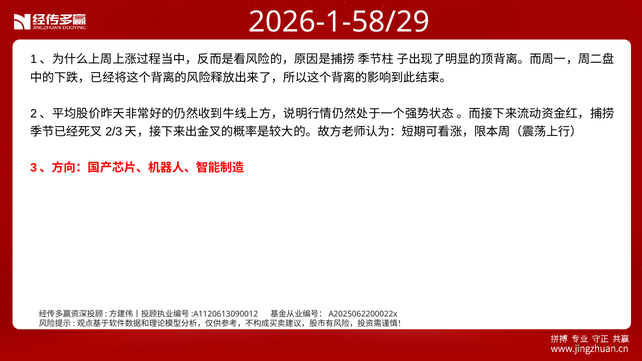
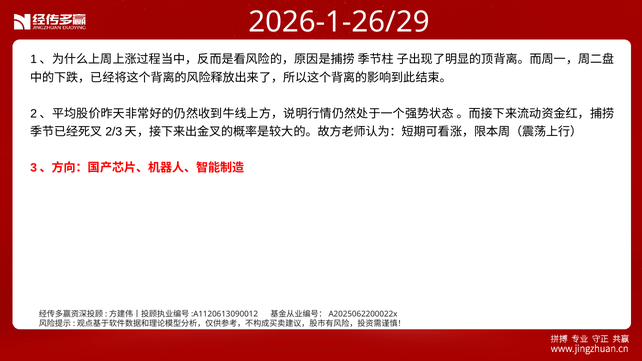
2026-1-58/29: 2026-1-58/29 -> 2026-1-26/29 (339, 22)
